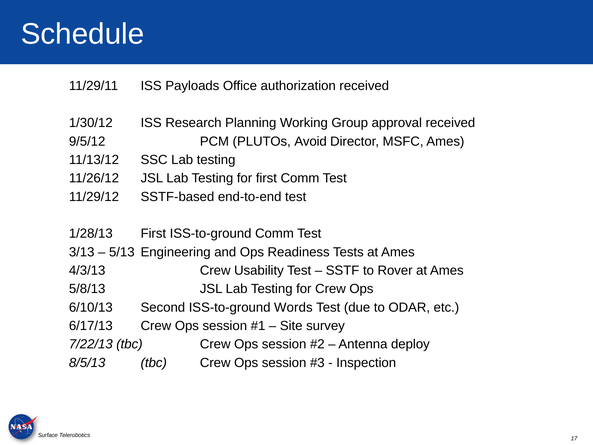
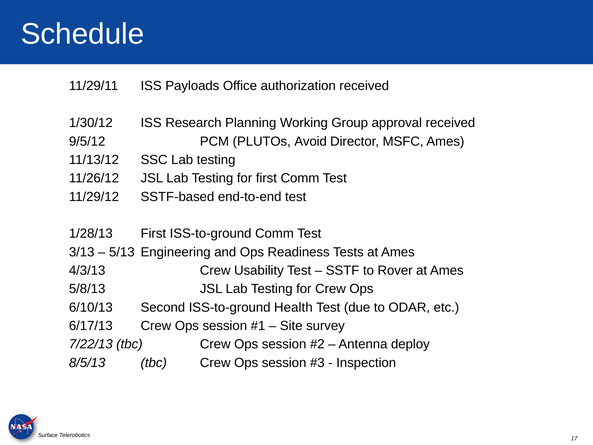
Words: Words -> Health (293, 307)
